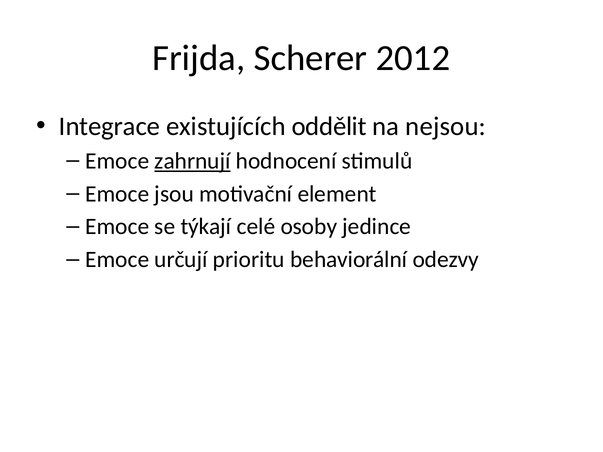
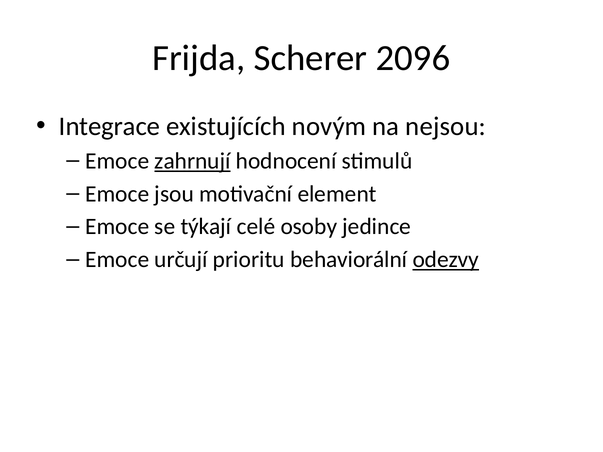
2012: 2012 -> 2096 (413, 58)
oddělit: oddělit -> novým (329, 126)
odezvy underline: none -> present (446, 260)
